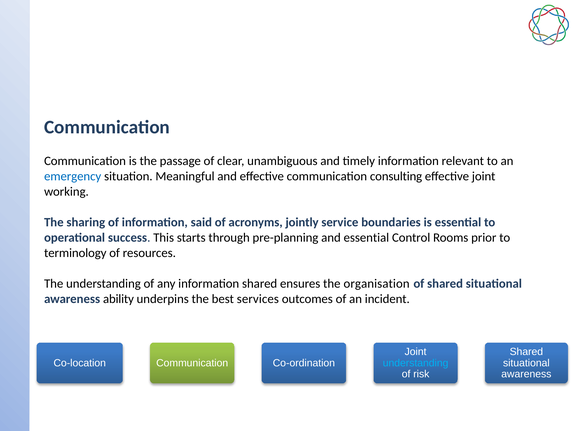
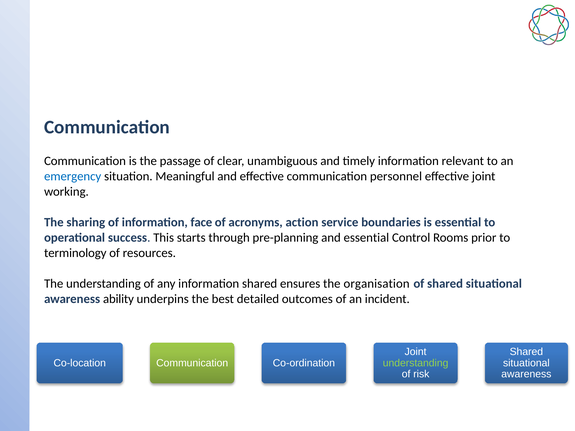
consulting: consulting -> personnel (396, 177)
said: said -> face (201, 222)
jointly: jointly -> action (302, 222)
services: services -> detailed (258, 299)
understanding colour: light blue -> light green (416, 363)
